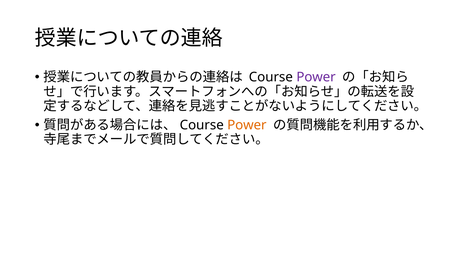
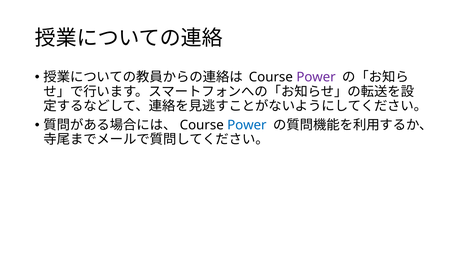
Power colour: orange -> blue (247, 125)
